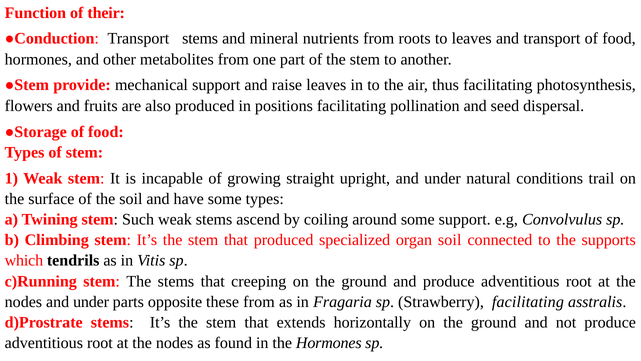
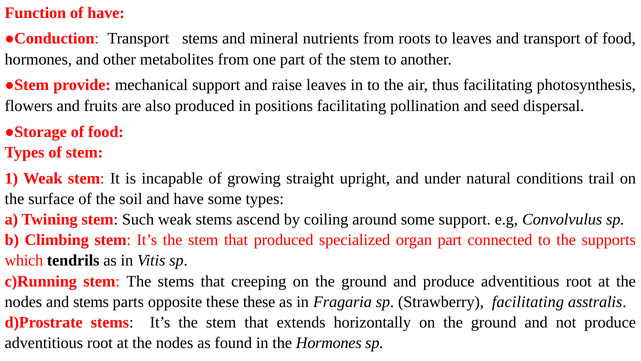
of their: their -> have (106, 13)
organ soil: soil -> part (450, 240)
nodes and under: under -> stems (91, 301)
these from: from -> these (259, 301)
